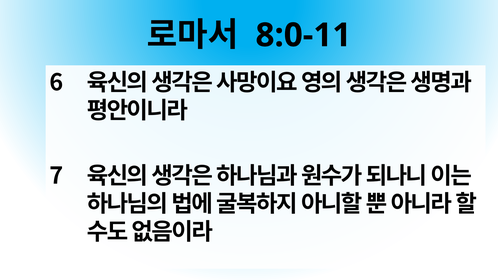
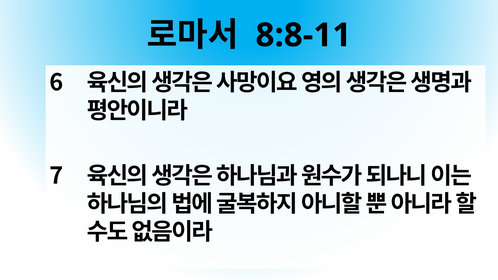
8:0-11: 8:0-11 -> 8:8-11 (303, 35)
